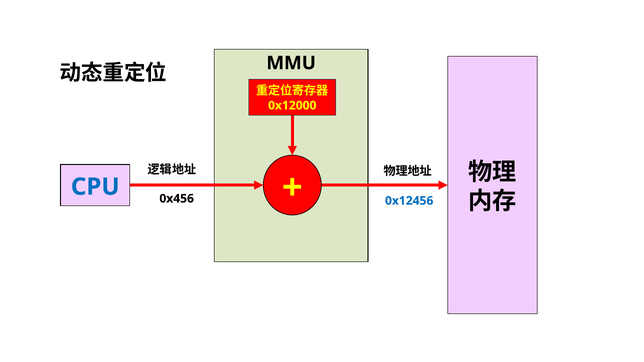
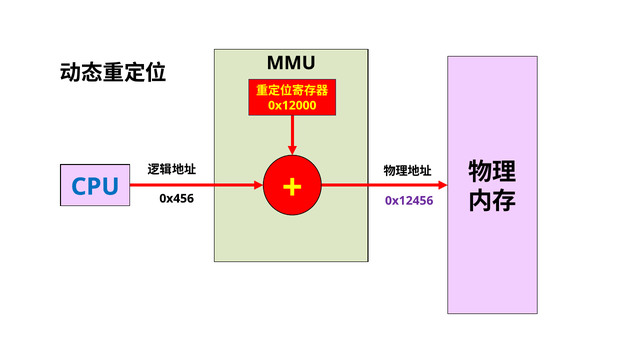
0x12456 colour: blue -> purple (409, 201)
